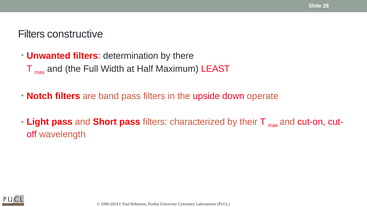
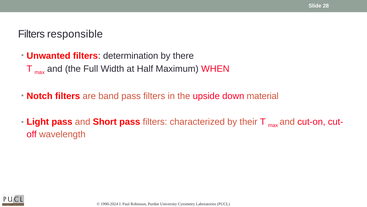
constructive: constructive -> responsible (75, 34)
LEAST: LEAST -> WHEN (215, 69)
operate: operate -> material (263, 96)
